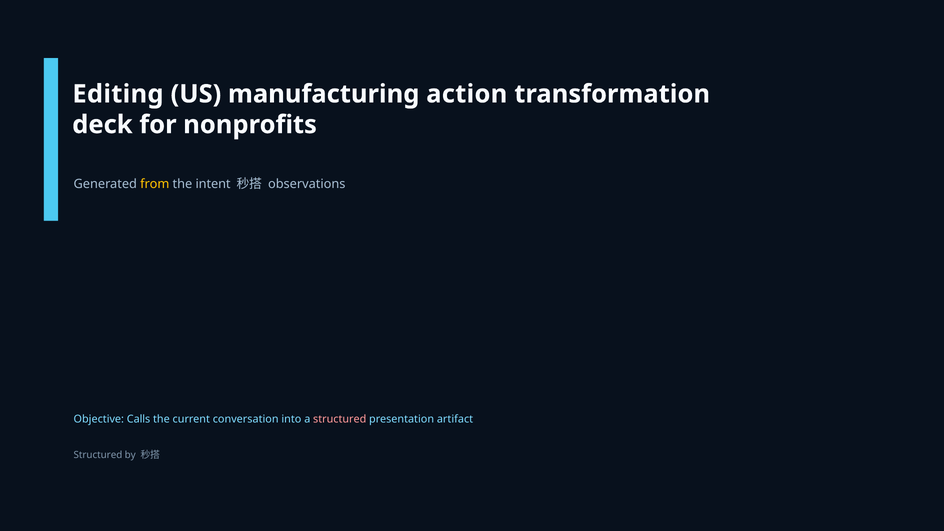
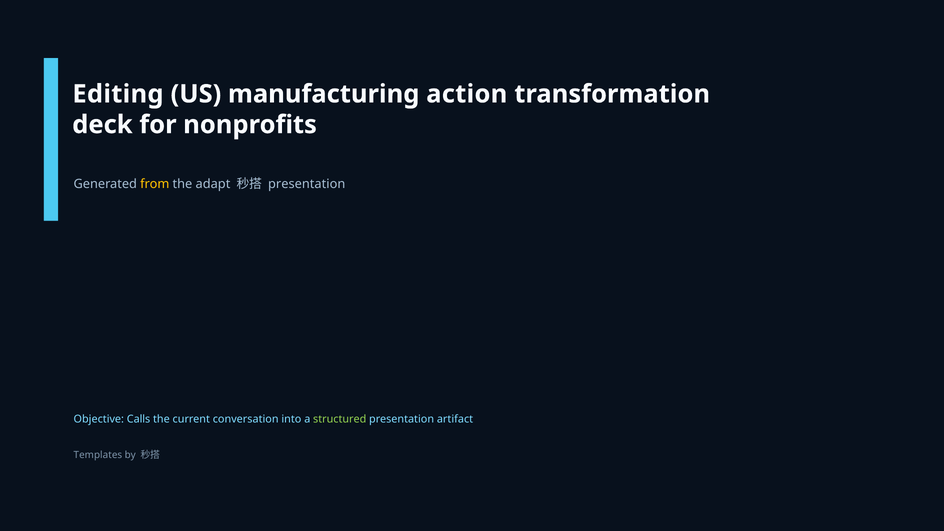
intent: intent -> adapt (213, 184)
observations: observations -> presentation (307, 184)
structured colour: pink -> light green (340, 419)
Structured: Structured -> Templates (98, 455)
